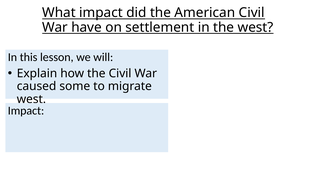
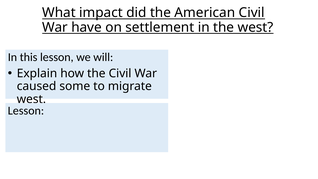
Impact: Impact -> Lesson (26, 110)
